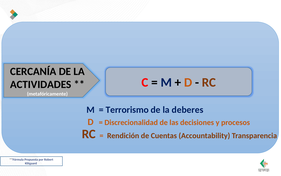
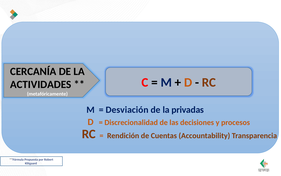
Terrorismo: Terrorismo -> Desviación (127, 110)
deberes: deberes -> privadas (188, 110)
